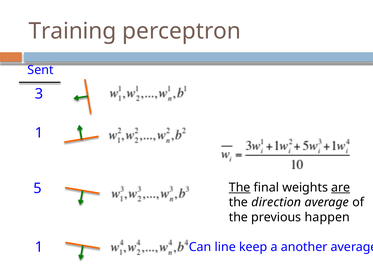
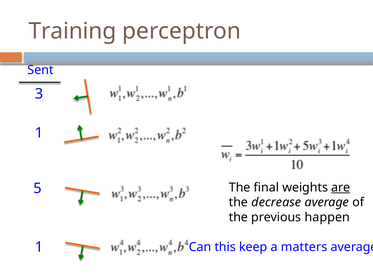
The underline: present -> none (240, 187)
direction: direction -> decrease (276, 202)
line: line -> this (225, 247)
another: another -> matters (304, 247)
